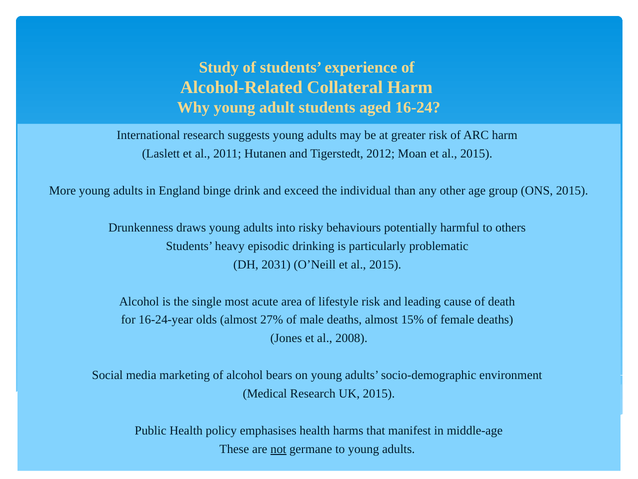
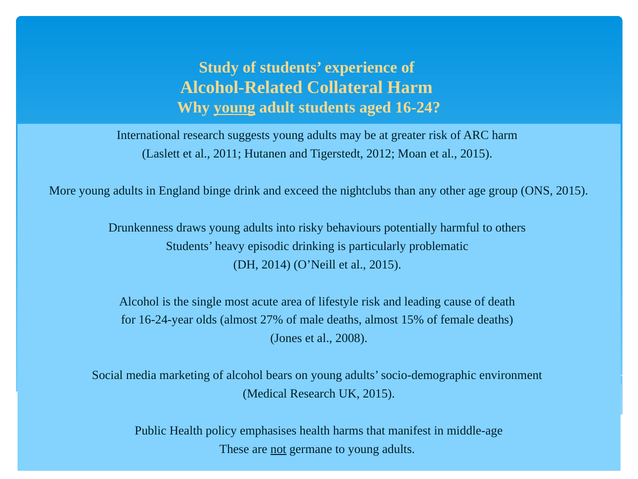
young underline: none -> present (235, 108)
individual: individual -> nightclubs (366, 190)
2031: 2031 -> 2014 (276, 264)
